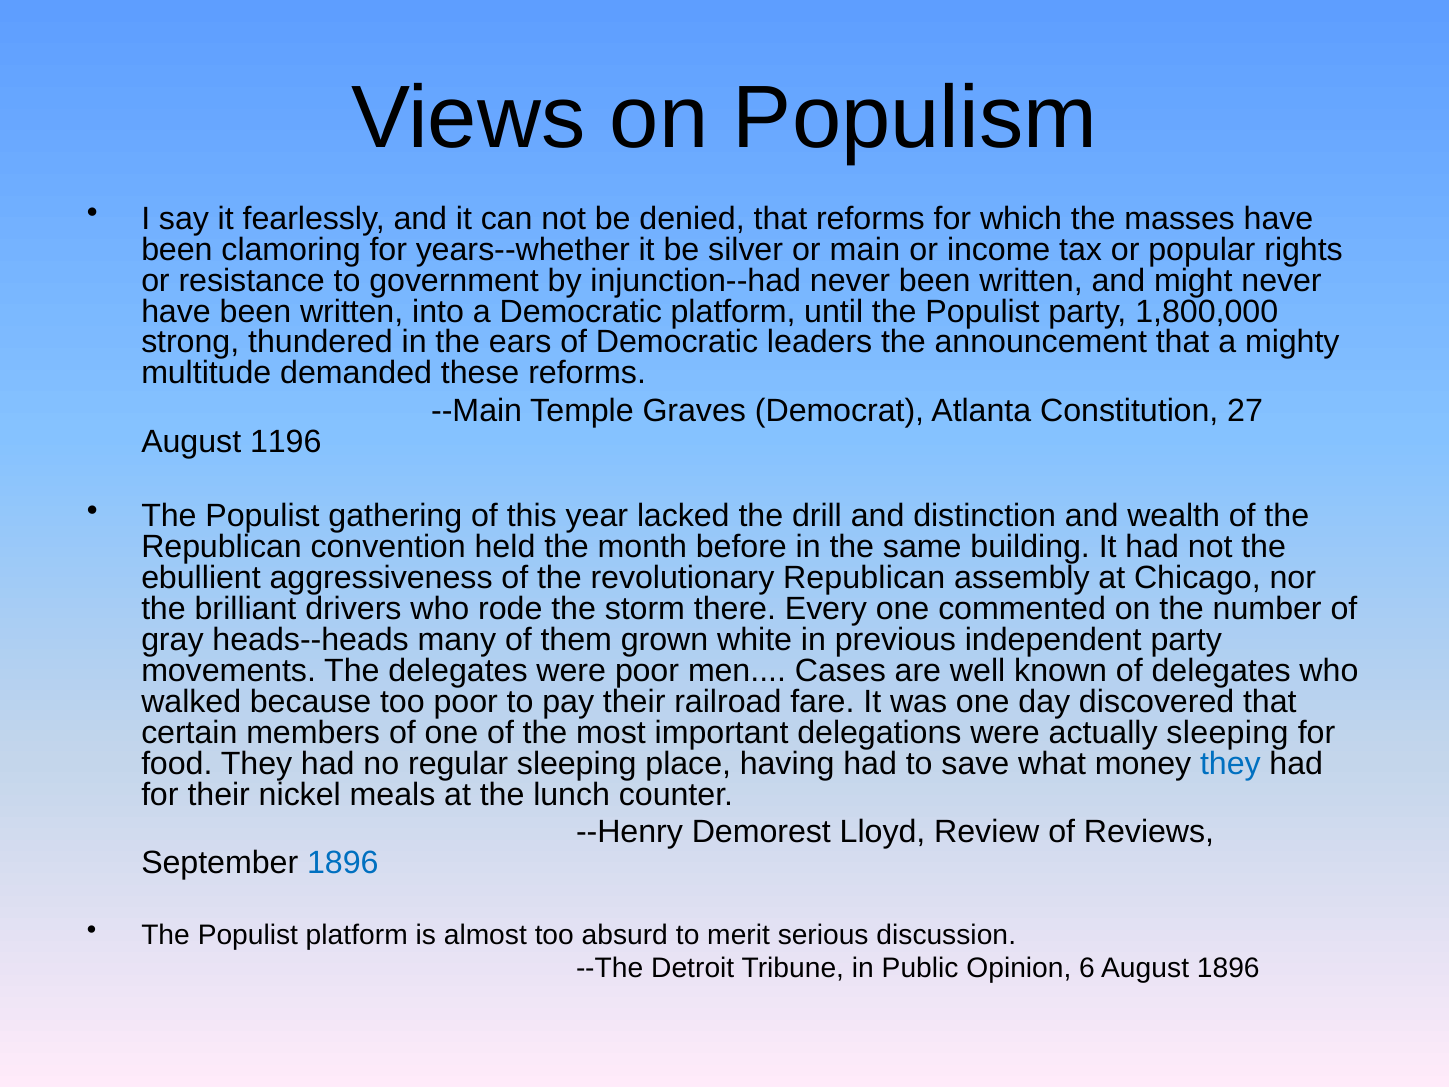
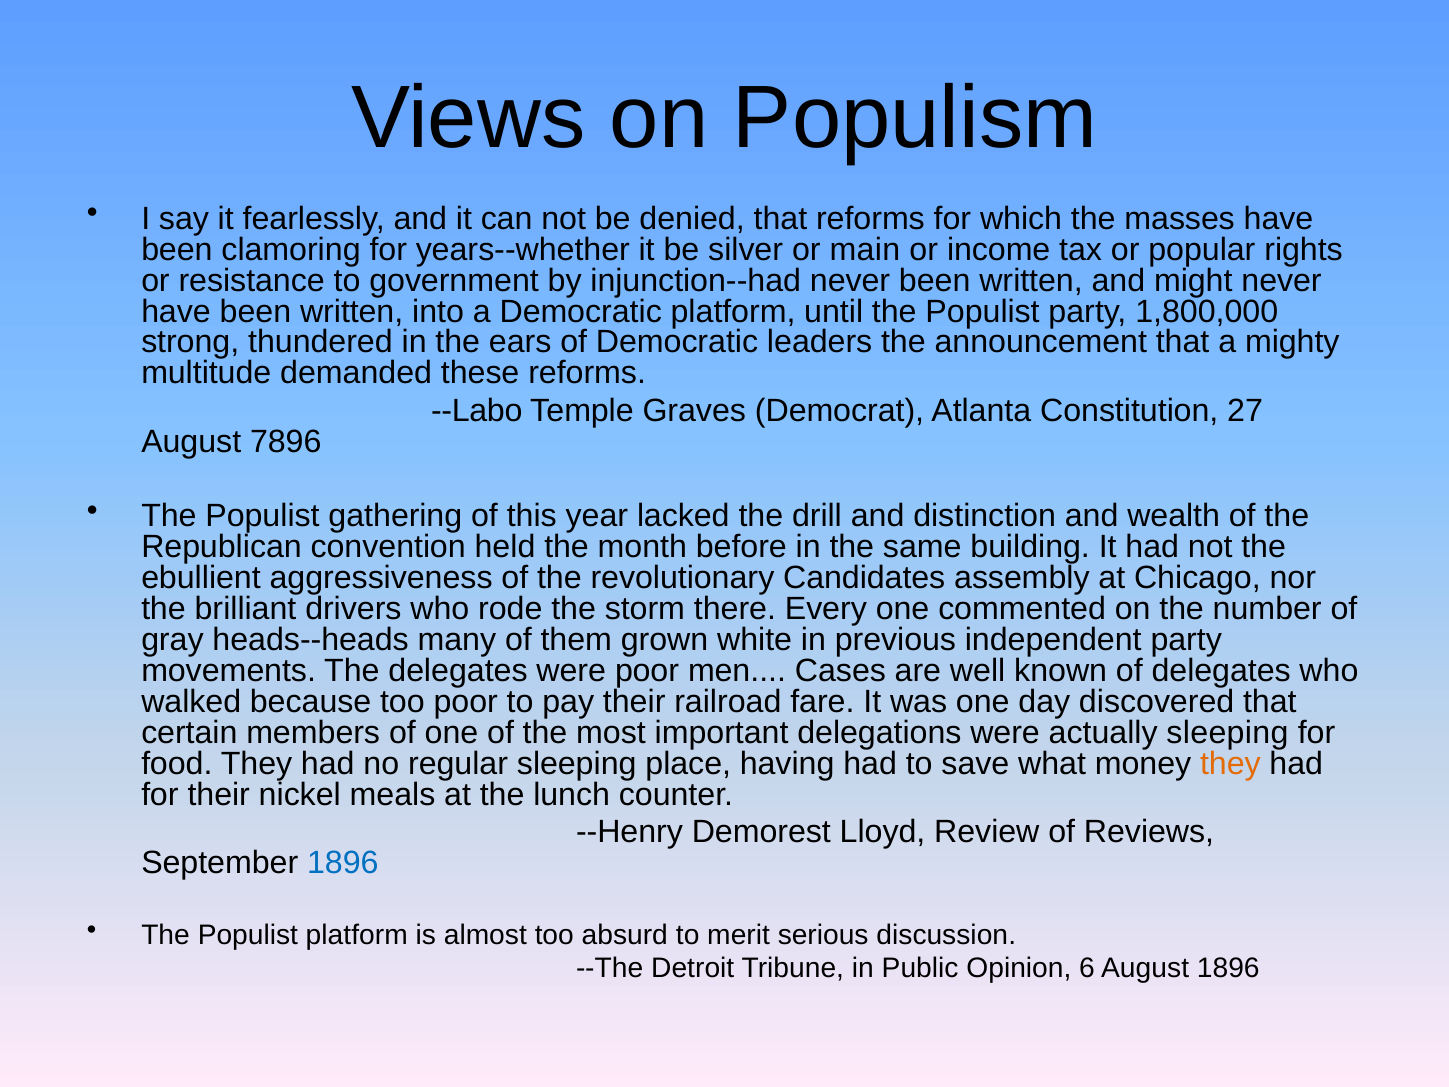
--Main: --Main -> --Labo (477, 411)
1196: 1196 -> 7896 (286, 441)
revolutionary Republican: Republican -> Candidates (864, 578)
they colour: blue -> orange (1230, 764)
